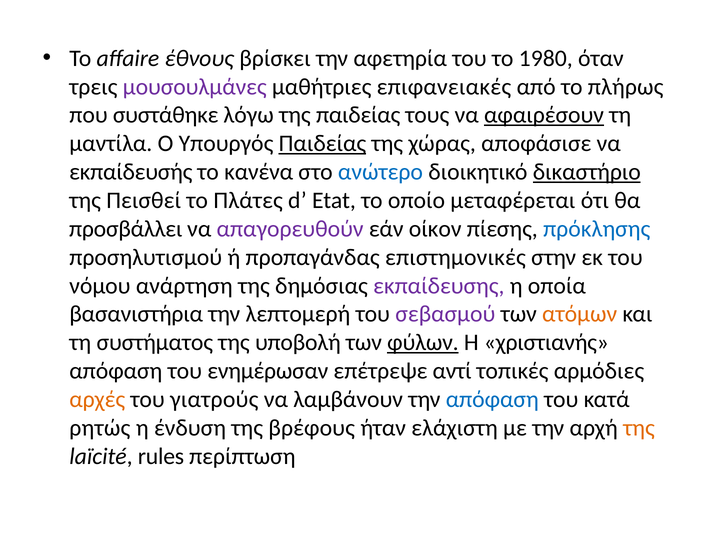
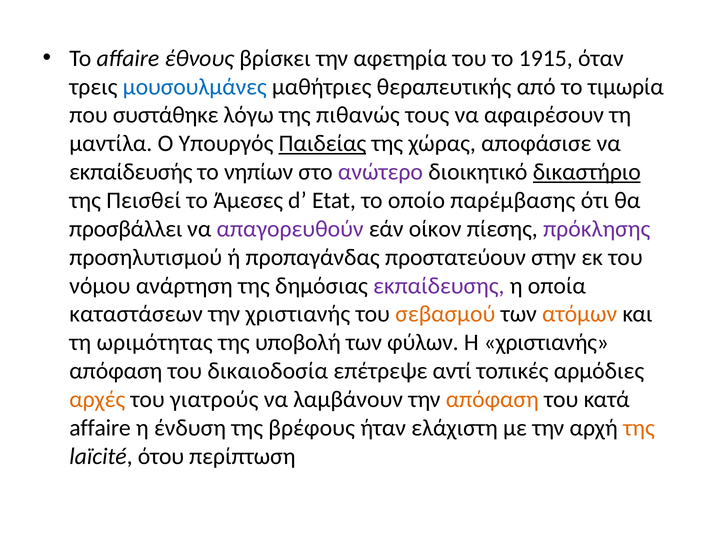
1980: 1980 -> 1915 (546, 58)
μουσουλμάνες colour: purple -> blue (195, 87)
επιφανειακές: επιφανειακές -> θεραπευτικής (444, 87)
πλήρως: πλήρως -> τιμωρία (626, 87)
της παιδείας: παιδείας -> πιθανώς (358, 115)
αφαιρέσουν underline: present -> none (544, 115)
κανένα: κανένα -> νηπίων (259, 172)
ανώτερο colour: blue -> purple (380, 172)
Πλάτες: Πλάτες -> Άμεσες (248, 201)
μεταφέρεται: μεταφέρεται -> παρέμβασης (513, 201)
πρόκλησης colour: blue -> purple (597, 229)
επιστημονικές: επιστημονικές -> προστατεύουν (456, 257)
βασανιστήρια: βασανιστήρια -> καταστάσεων (136, 314)
την λεπτομερή: λεπτομερή -> χριστιανής (298, 314)
σεβασμού colour: purple -> orange (445, 314)
συστήματος: συστήματος -> ωριμότητας (155, 343)
φύλων underline: present -> none (423, 343)
ενημέρωσαν: ενημέρωσαν -> δικαιοδοσία (268, 371)
απόφαση colour: blue -> orange (492, 400)
ρητώς: ρητώς -> affaire (100, 428)
rules: rules -> ότου (161, 456)
